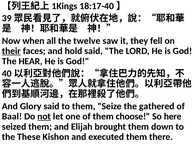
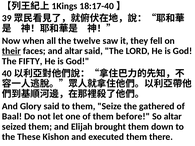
and hold: hold -> altar (74, 51)
HEAR: HEAR -> FIFTY (31, 61)
not underline: present -> none (44, 117)
choose: choose -> before (133, 117)
So here: here -> altar (173, 117)
